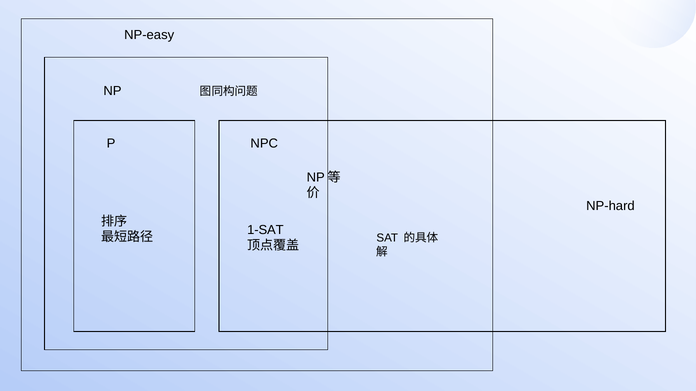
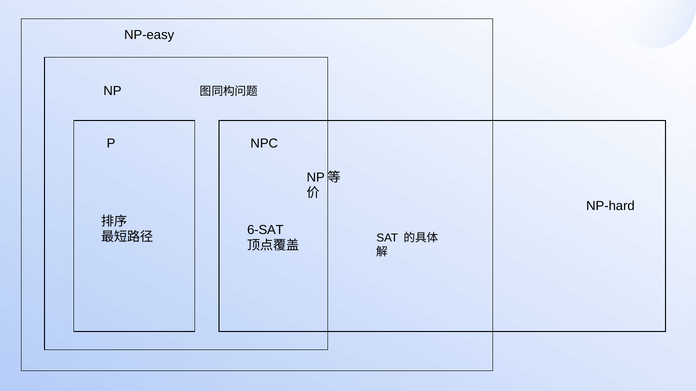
1-SAT: 1-SAT -> 6-SAT (265, 230)
